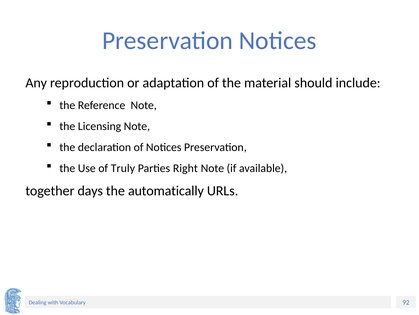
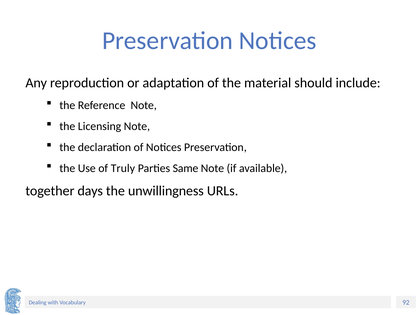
Right: Right -> Same (186, 168)
automatically: automatically -> unwillingness (166, 190)
